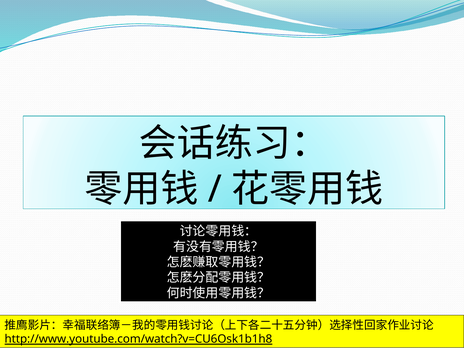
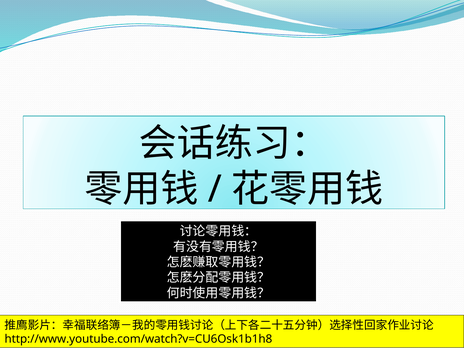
http://www.youtube.com/watch?v=CU6Osk1b1h8 underline: present -> none (138, 339)
